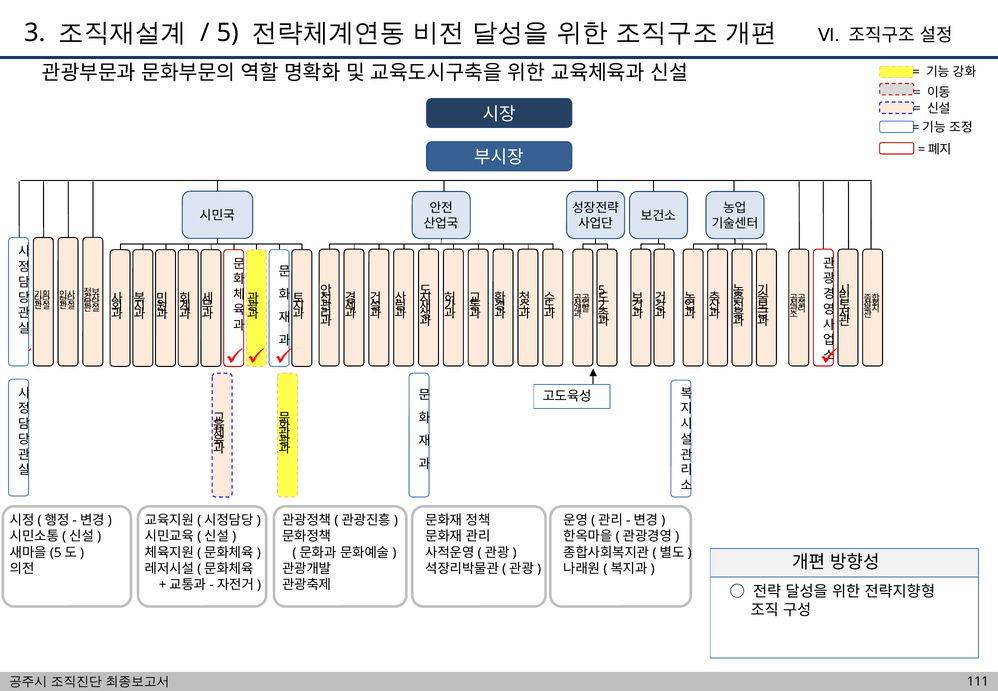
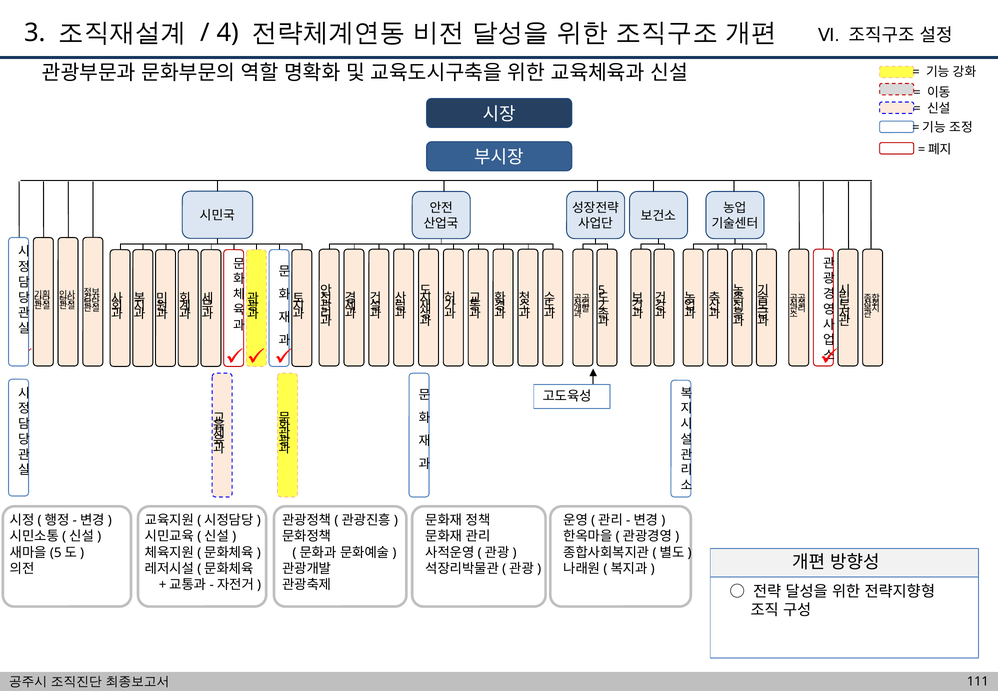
5: 5 -> 4 (228, 33)
